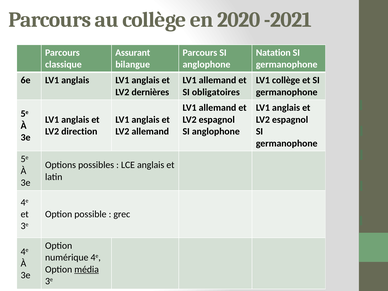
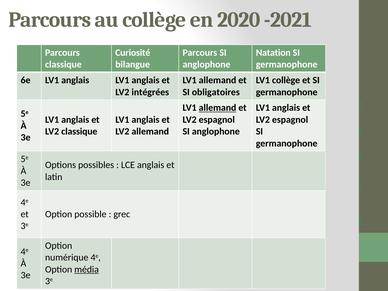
Assurant: Assurant -> Curiosité (133, 53)
dernières: dernières -> intégrées (150, 92)
allemand underline: none -> present (217, 108)
LV2 direction: direction -> classique (79, 131)
